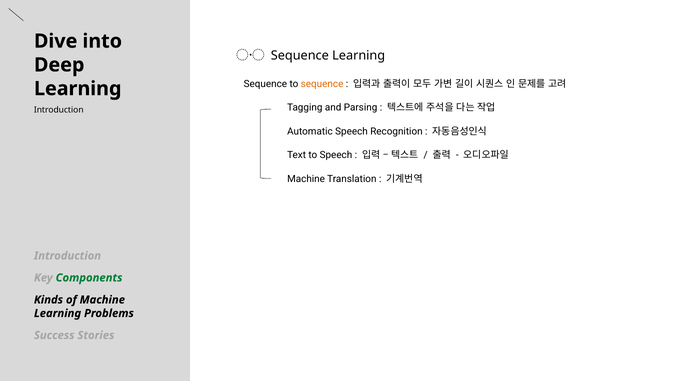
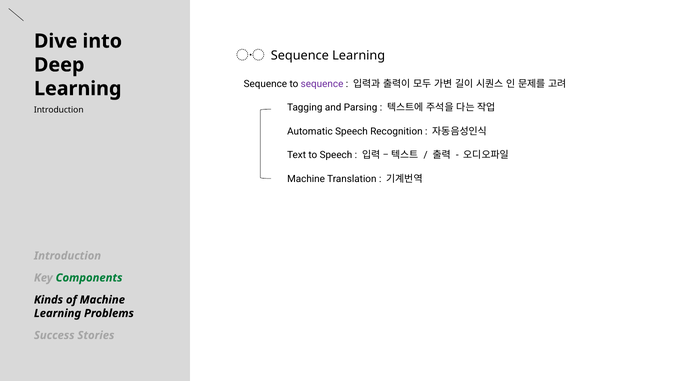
sequence colour: orange -> purple (322, 84)
